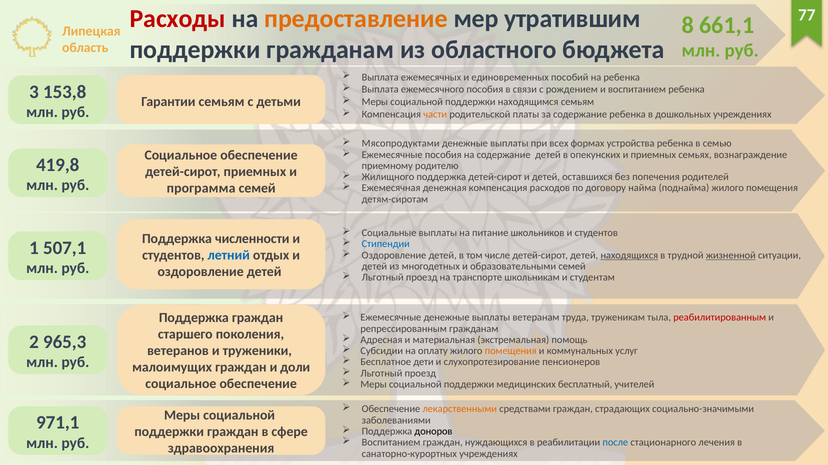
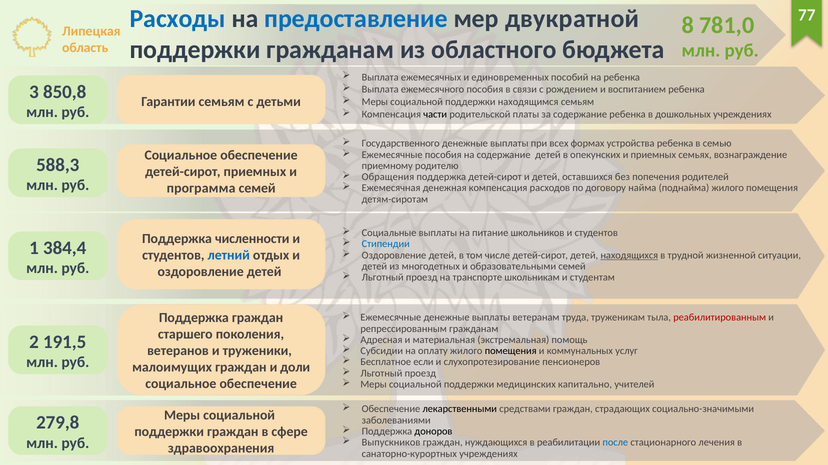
Расходы colour: red -> blue (178, 19)
предоставление colour: orange -> blue (356, 19)
утратившим: утратившим -> двукратной (572, 19)
661,1: 661,1 -> 781,0 (727, 25)
153,8: 153,8 -> 850,8 (65, 92)
части colour: orange -> black (435, 115)
Мясопродуктами: Мясопродуктами -> Государственного (401, 144)
419,8: 419,8 -> 588,3 (58, 165)
Жилищного: Жилищного -> Обращения (388, 177)
507,1: 507,1 -> 384,4 (65, 248)
жизненной underline: present -> none (731, 256)
965,3: 965,3 -> 191,5 (65, 342)
помещения colour: orange -> black (511, 351)
дети: дети -> если (423, 363)
бесплатный: бесплатный -> капитально (585, 385)
лекарственными colour: orange -> black (460, 410)
971,1: 971,1 -> 279,8 (58, 423)
Воспитанием: Воспитанием -> Выпускников (391, 443)
